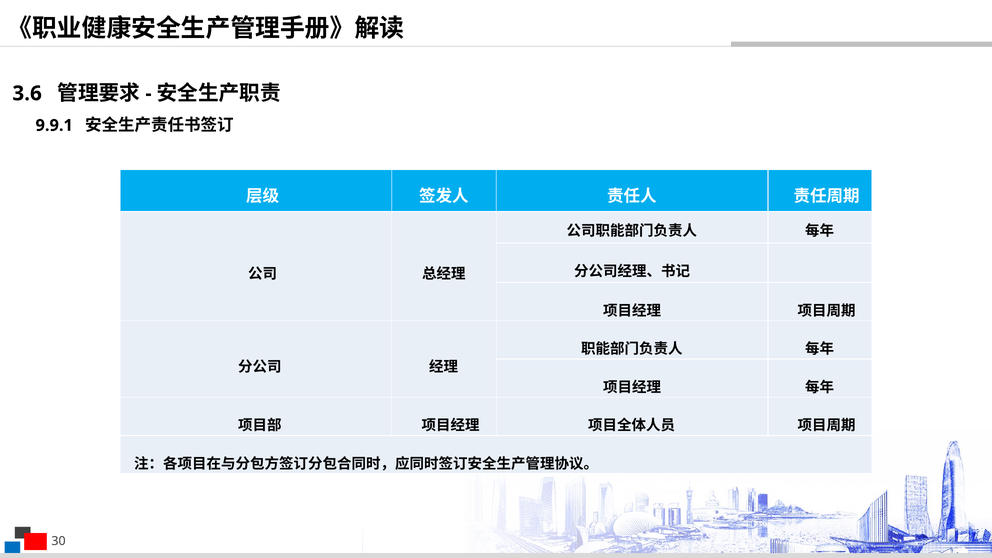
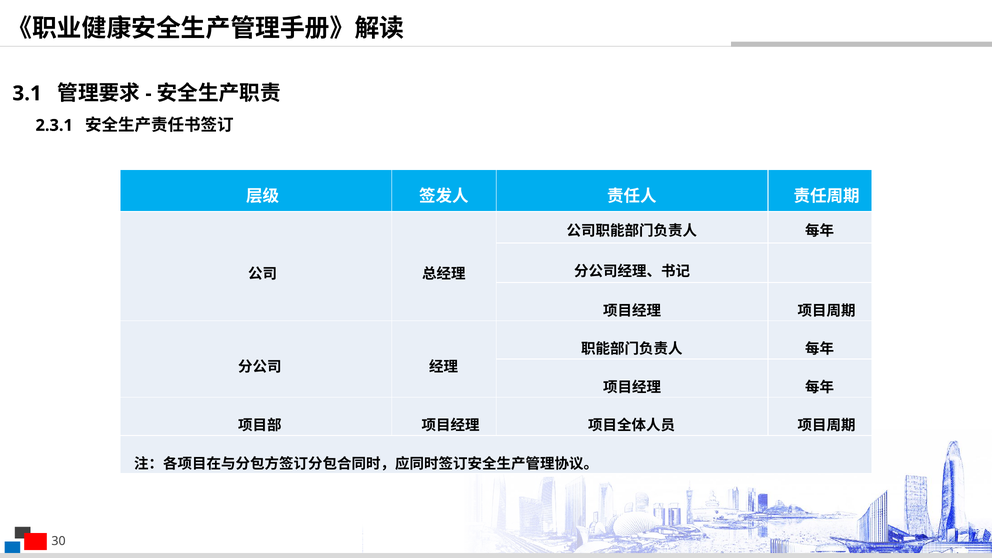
3.6: 3.6 -> 3.1 (27, 93)
9.9.1: 9.9.1 -> 2.3.1 (54, 125)
